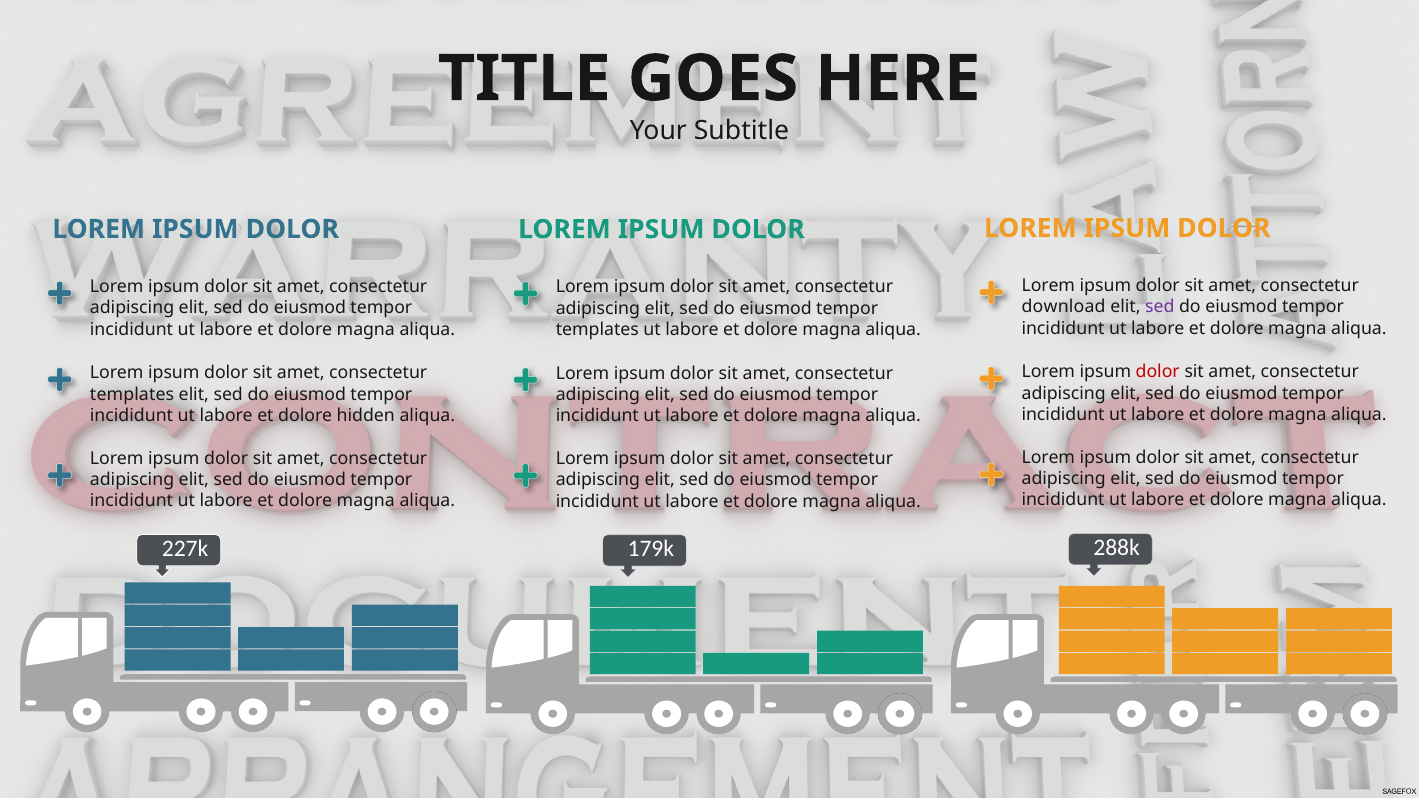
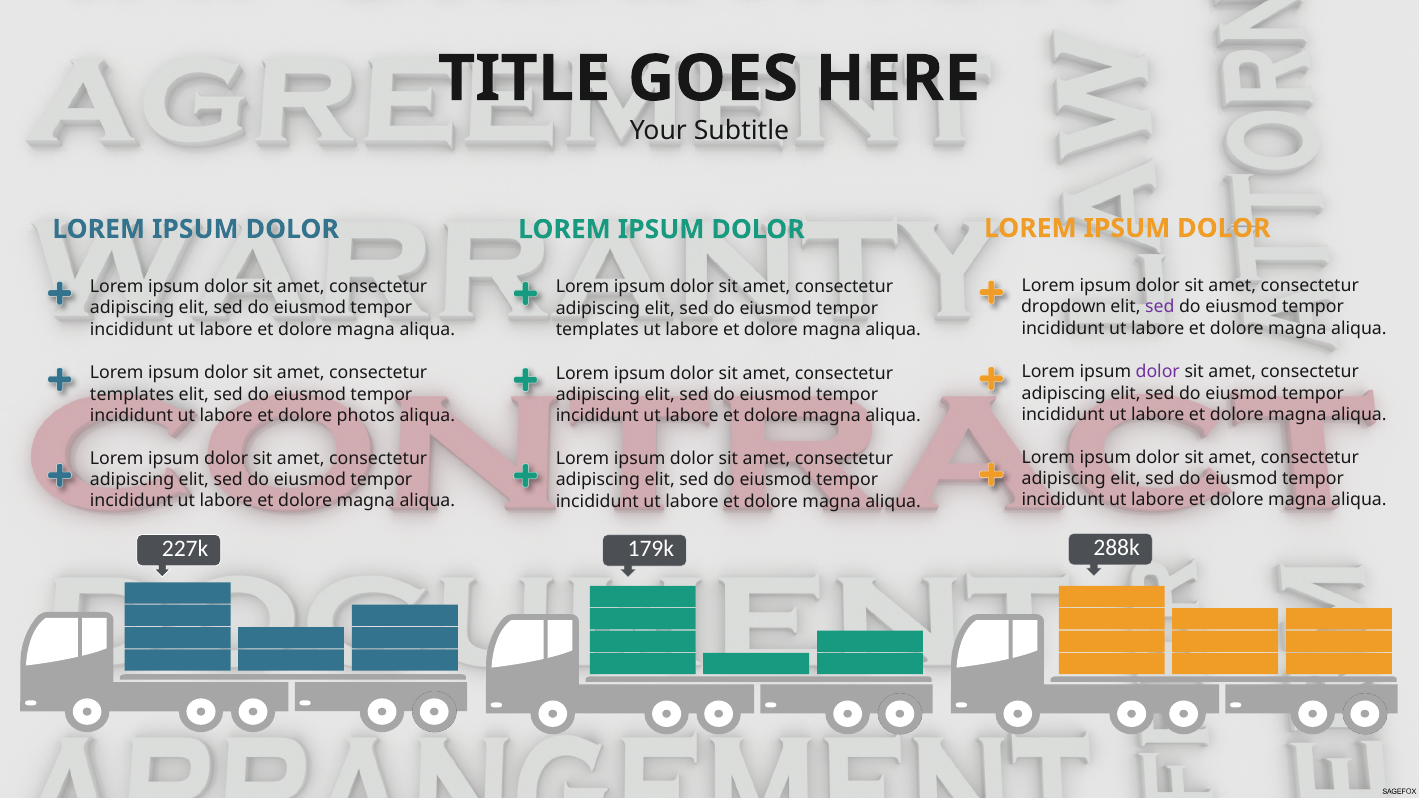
download: download -> dropdown (1064, 307)
dolor colour: red -> purple (1158, 372)
hidden: hidden -> photos (366, 416)
